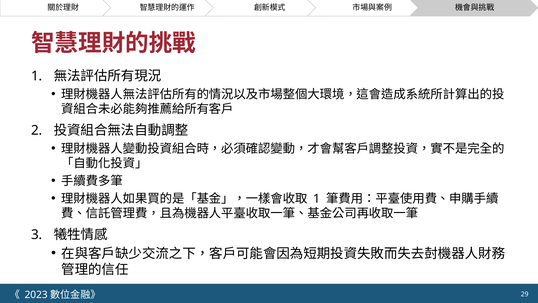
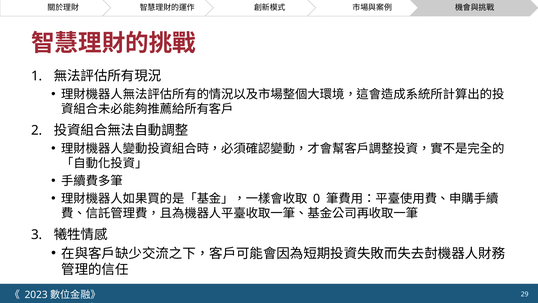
1: 1 -> 0 (317, 198)
